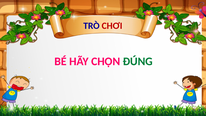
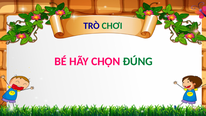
CHƠI colour: red -> green (112, 26)
